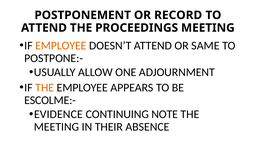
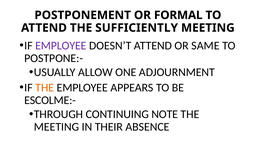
RECORD: RECORD -> FORMAL (178, 15)
PROCEEDINGS: PROCEEDINGS -> SUFFICIENTLY (137, 28)
EMPLOYEE colour: orange -> purple (61, 46)
EVIDENCE: EVIDENCE -> THROUGH (58, 114)
